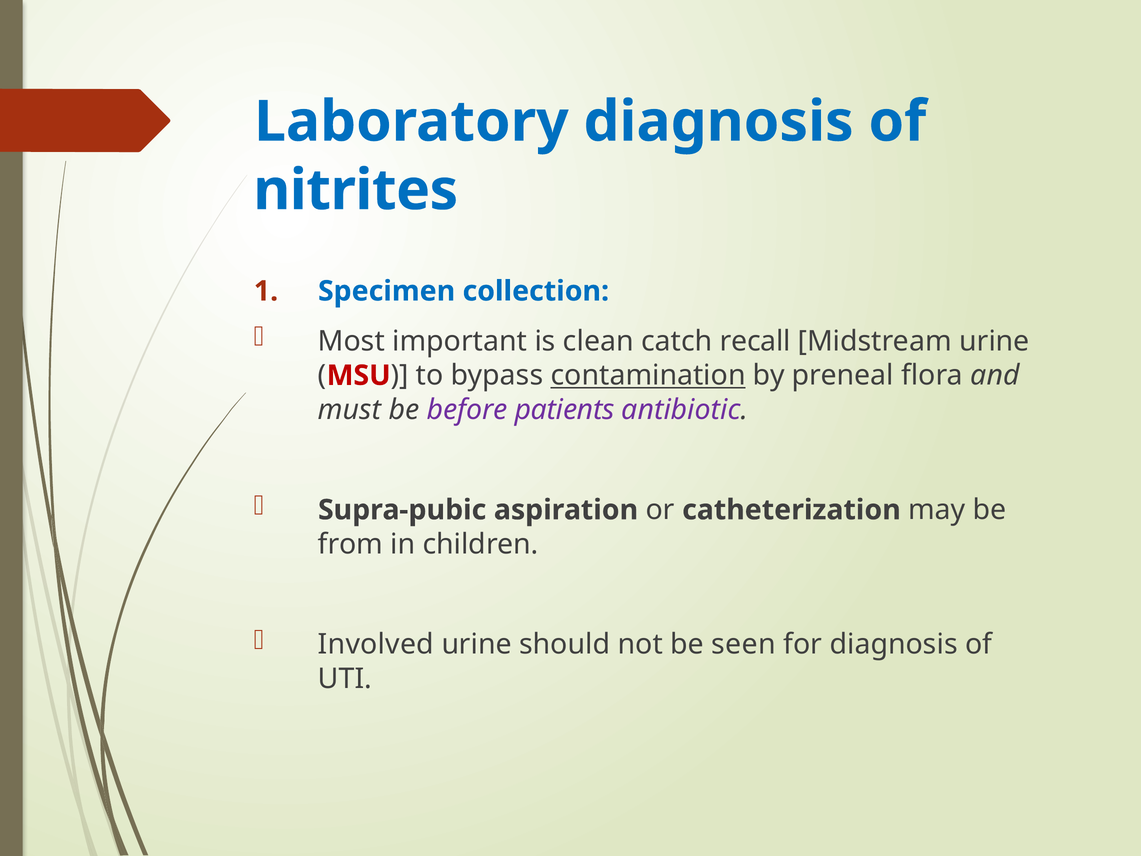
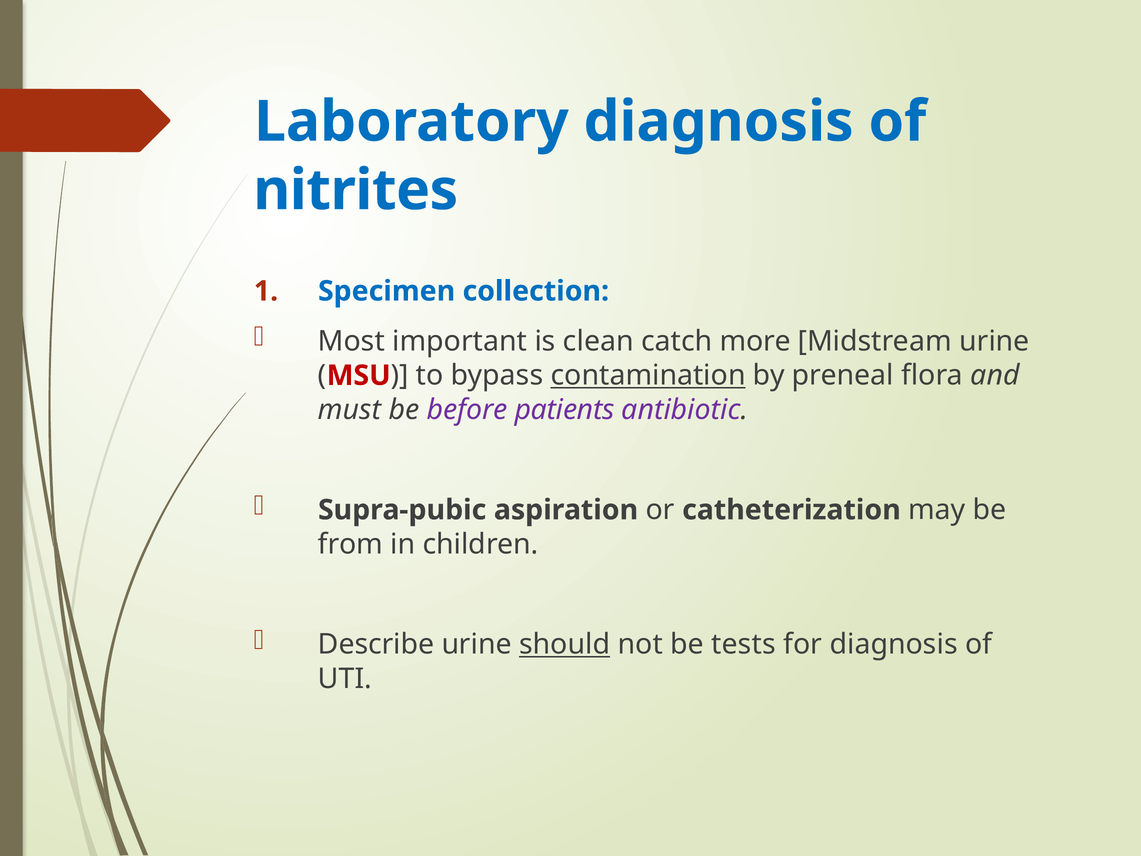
recall: recall -> more (755, 341)
Involved: Involved -> Describe (376, 644)
should underline: none -> present (565, 644)
seen: seen -> tests (744, 644)
